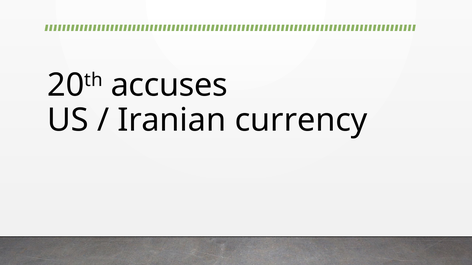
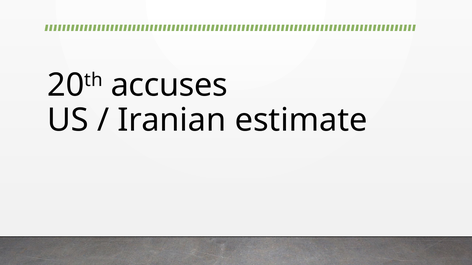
currency: currency -> estimate (301, 120)
